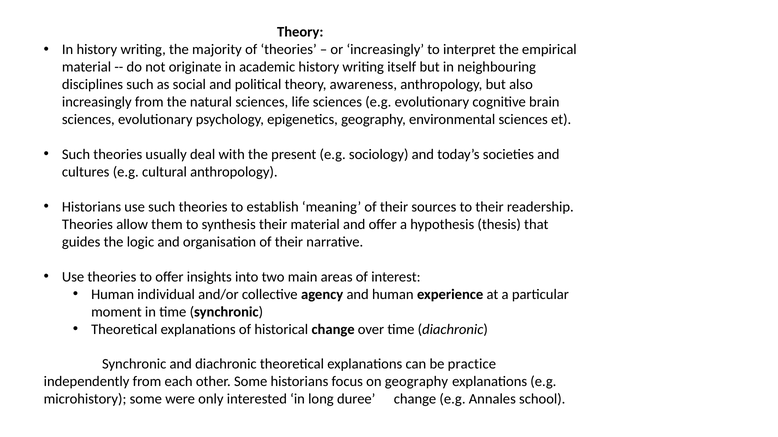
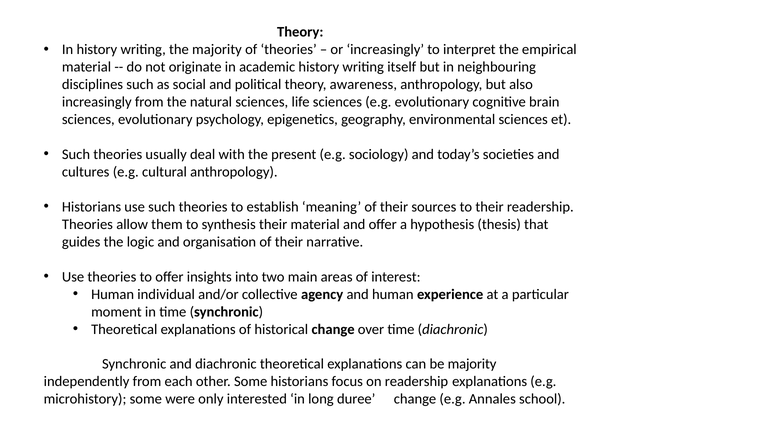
be practice: practice -> majority (472, 365)
on geography: geography -> readership (416, 382)
